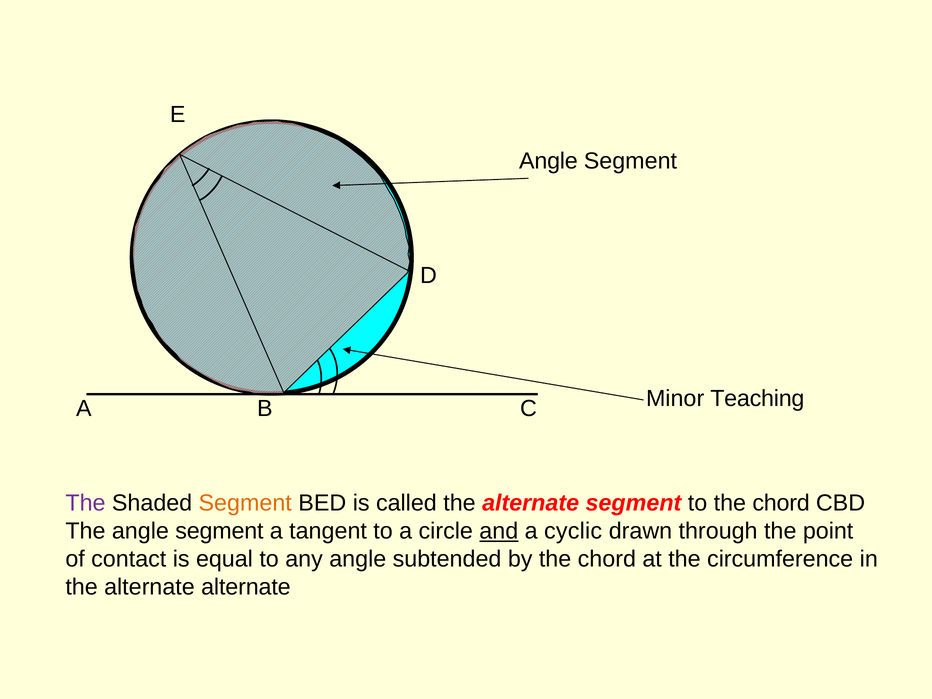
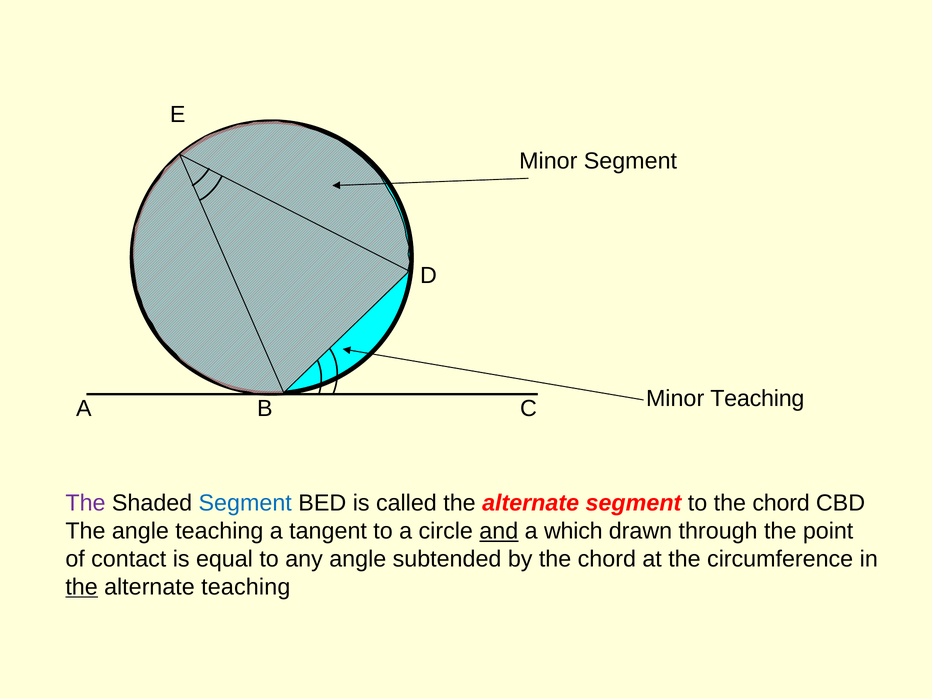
Angle: Angle -> Minor (548, 161)
Segment colour: orange -> blue (245, 503)
The angle segment: segment -> teaching (219, 531)
cyclic: cyclic -> which (573, 531)
the underline: none -> present (82, 587)
alternate alternate: alternate -> teaching (246, 587)
